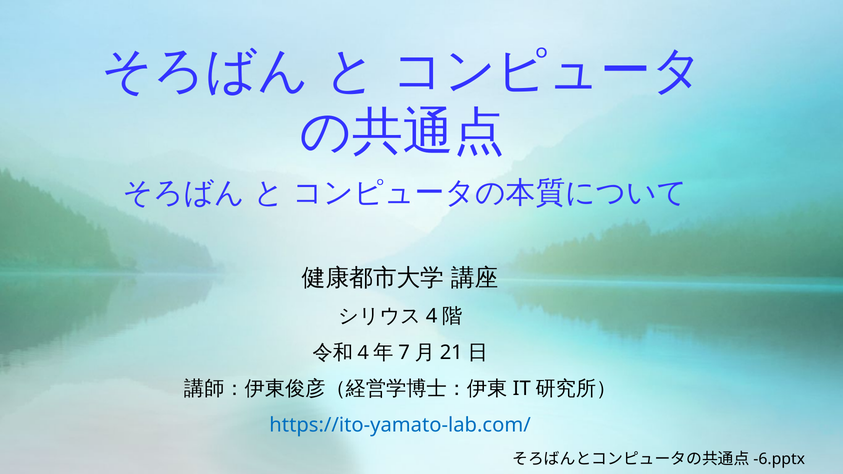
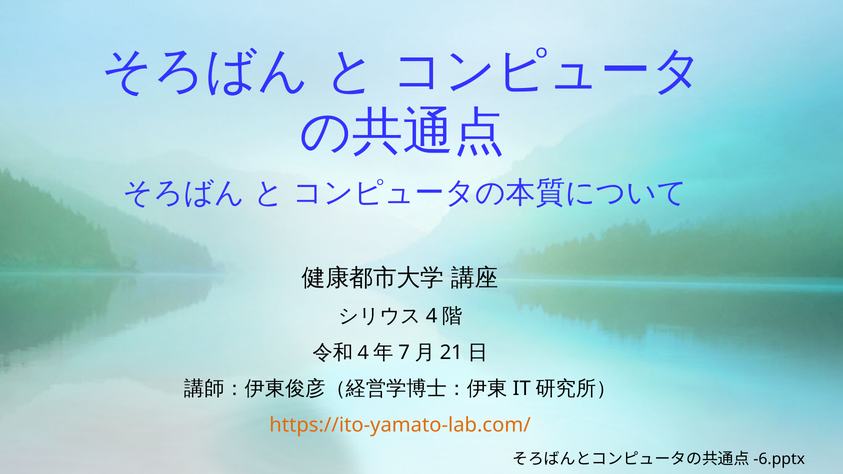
https://ito-yamato-lab.com/ colour: blue -> orange (400, 425)
